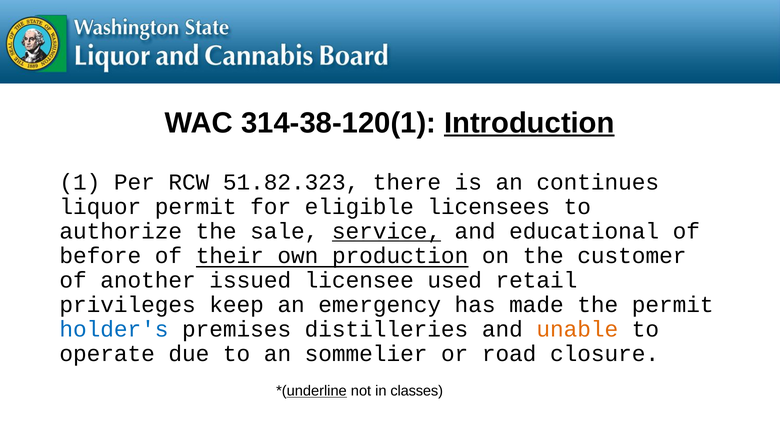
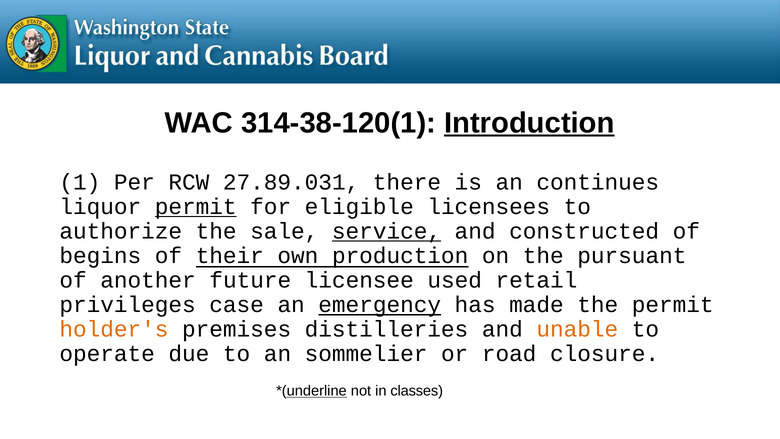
51.82.323: 51.82.323 -> 27.89.031 (291, 182)
permit underline: none -> present (196, 207)
educational: educational -> constructed (584, 231)
before: before -> begins (100, 256)
customer: customer -> pursuant (632, 256)
issued: issued -> future (250, 280)
keep: keep -> case (237, 305)
emergency underline: none -> present (380, 305)
holder's colour: blue -> orange (114, 329)
